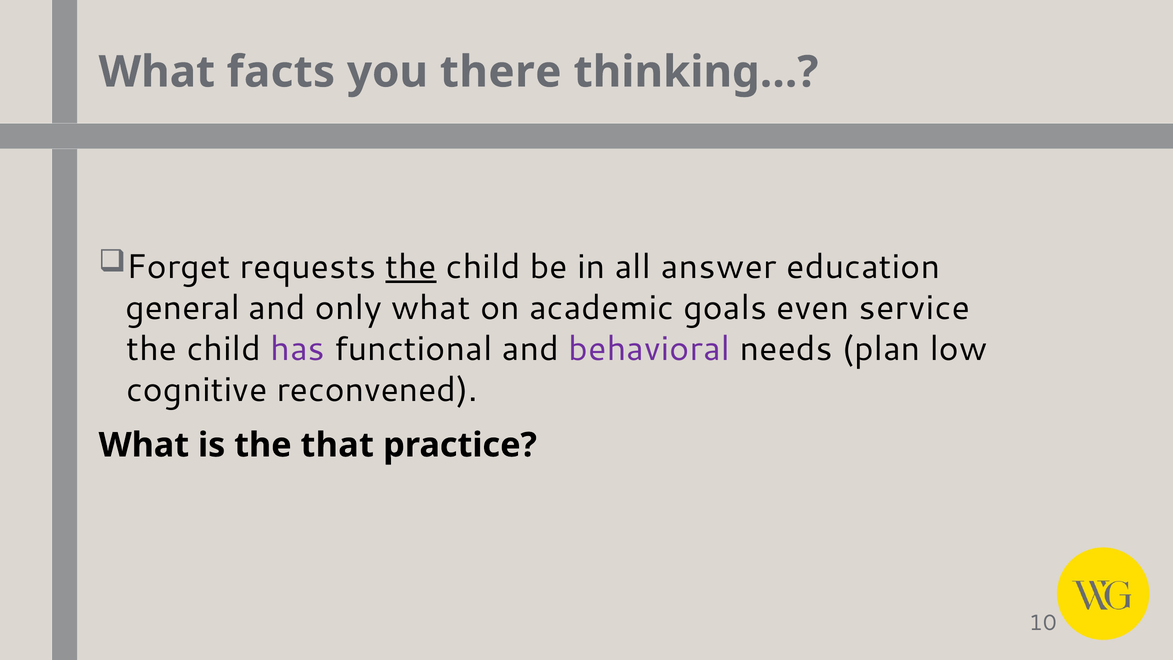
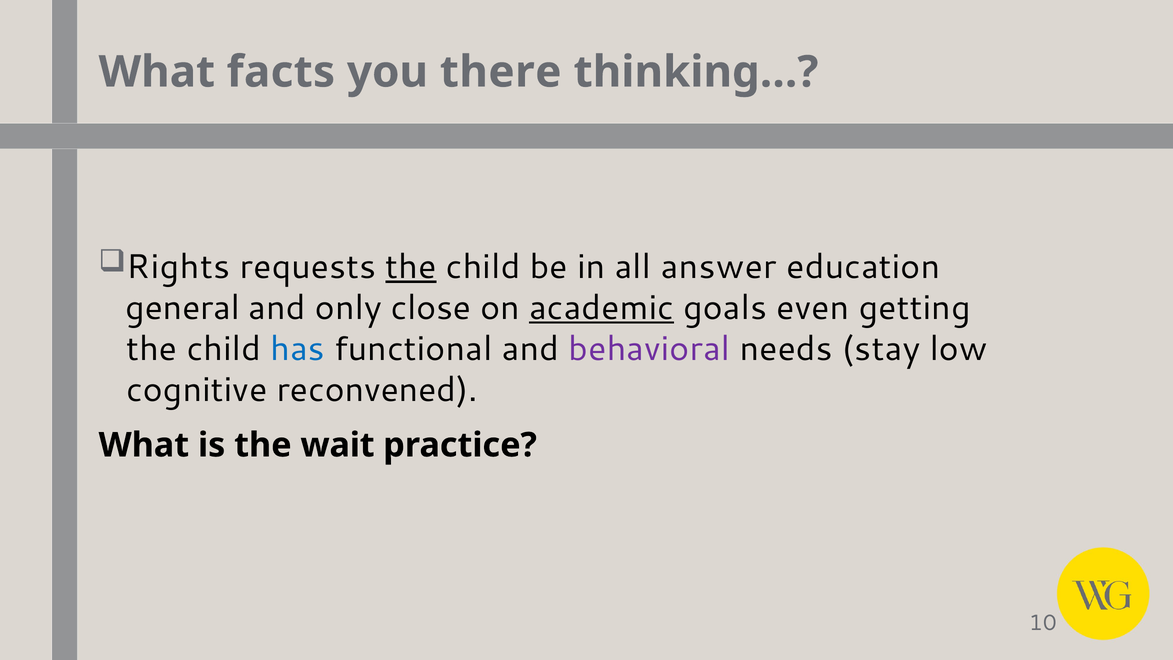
Forget: Forget -> Rights (178, 267)
only what: what -> close (431, 308)
academic underline: none -> present (602, 308)
service: service -> getting (915, 308)
has colour: purple -> blue (298, 349)
plan: plan -> stay (881, 349)
that: that -> wait (337, 445)
